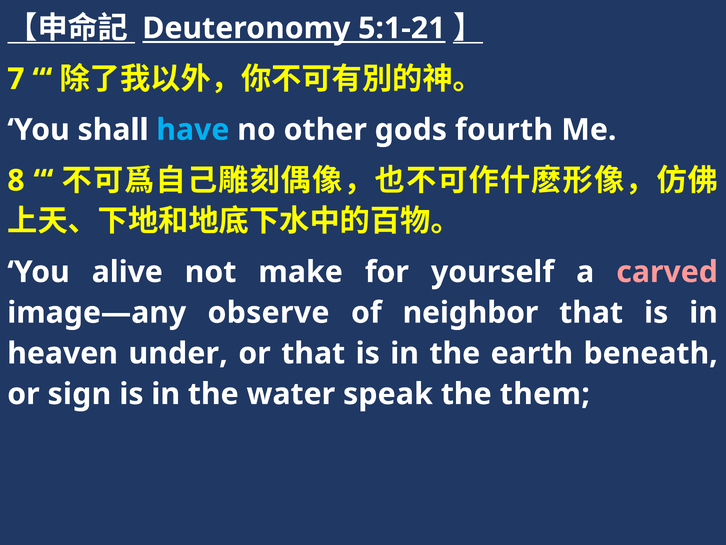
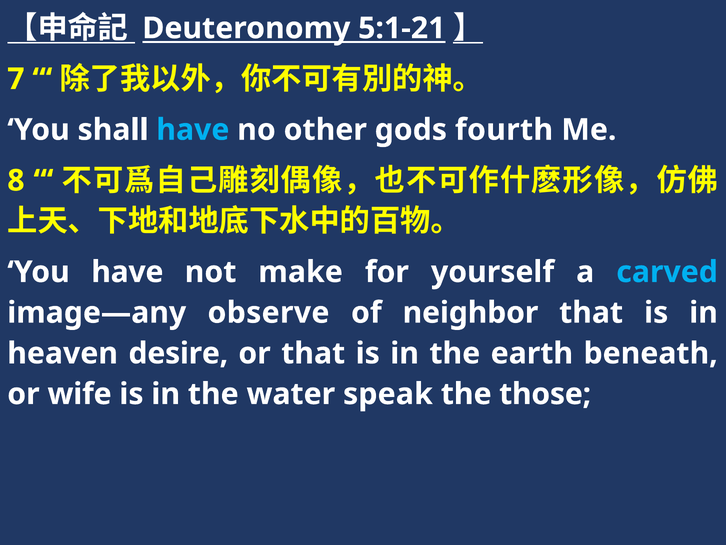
You alive: alive -> have (127, 272)
carved colour: pink -> light blue (667, 272)
under: under -> desire (178, 353)
sign: sign -> wife (80, 394)
them: them -> those (545, 394)
